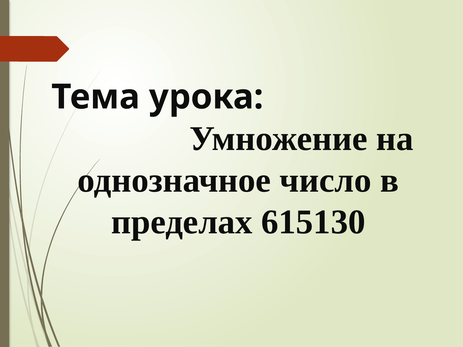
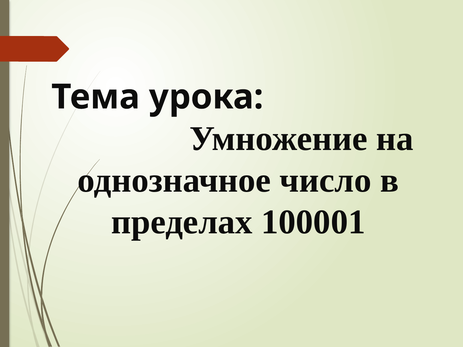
615130: 615130 -> 100001 (313, 222)
